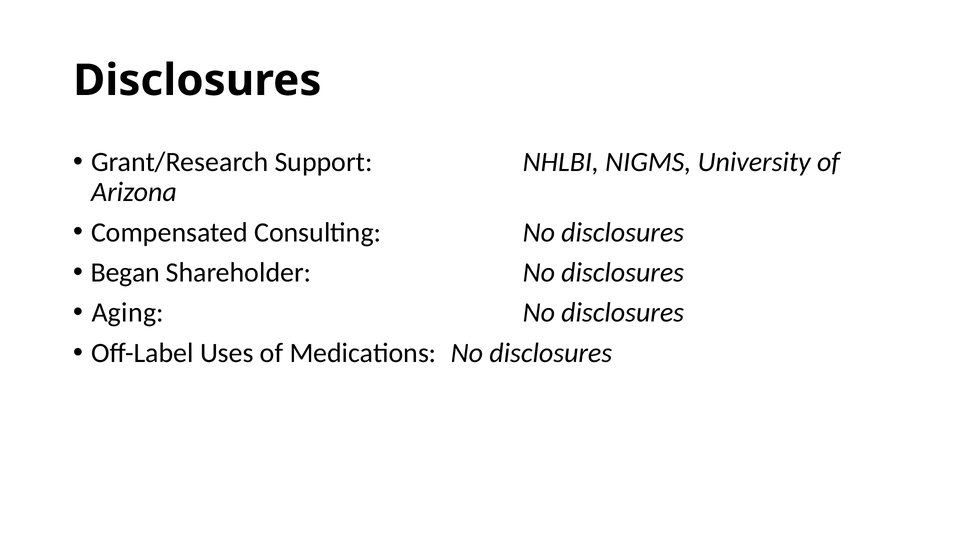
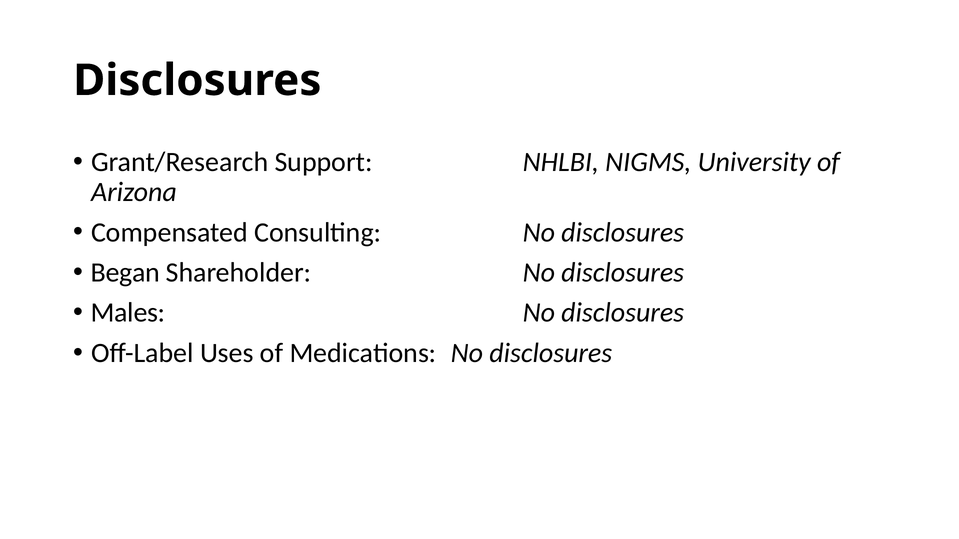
Aging: Aging -> Males (128, 313)
